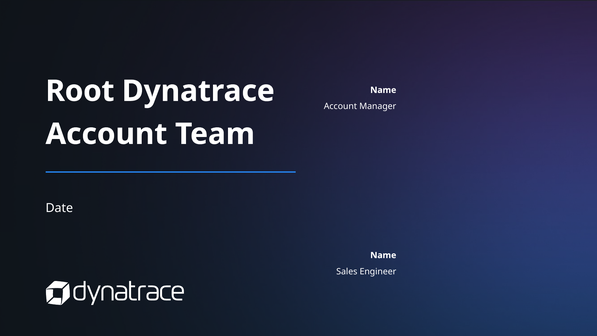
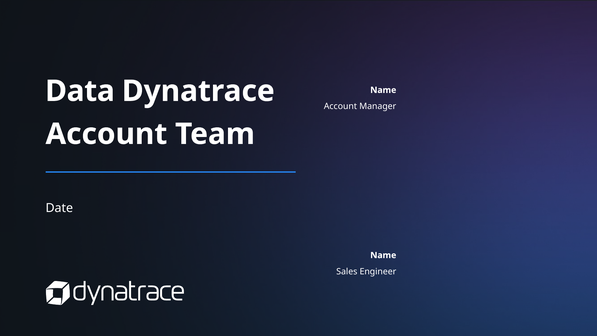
Root: Root -> Data (80, 91)
